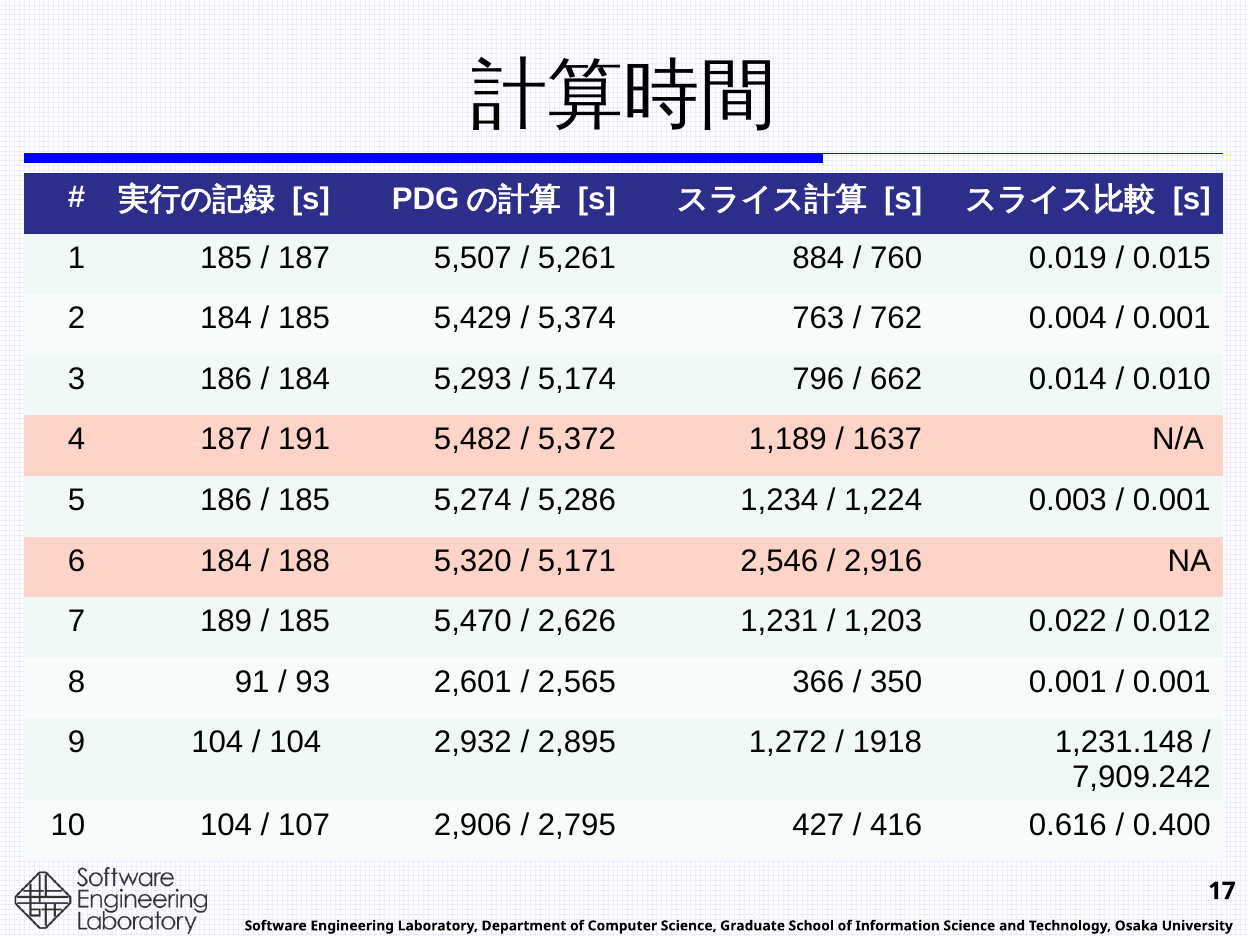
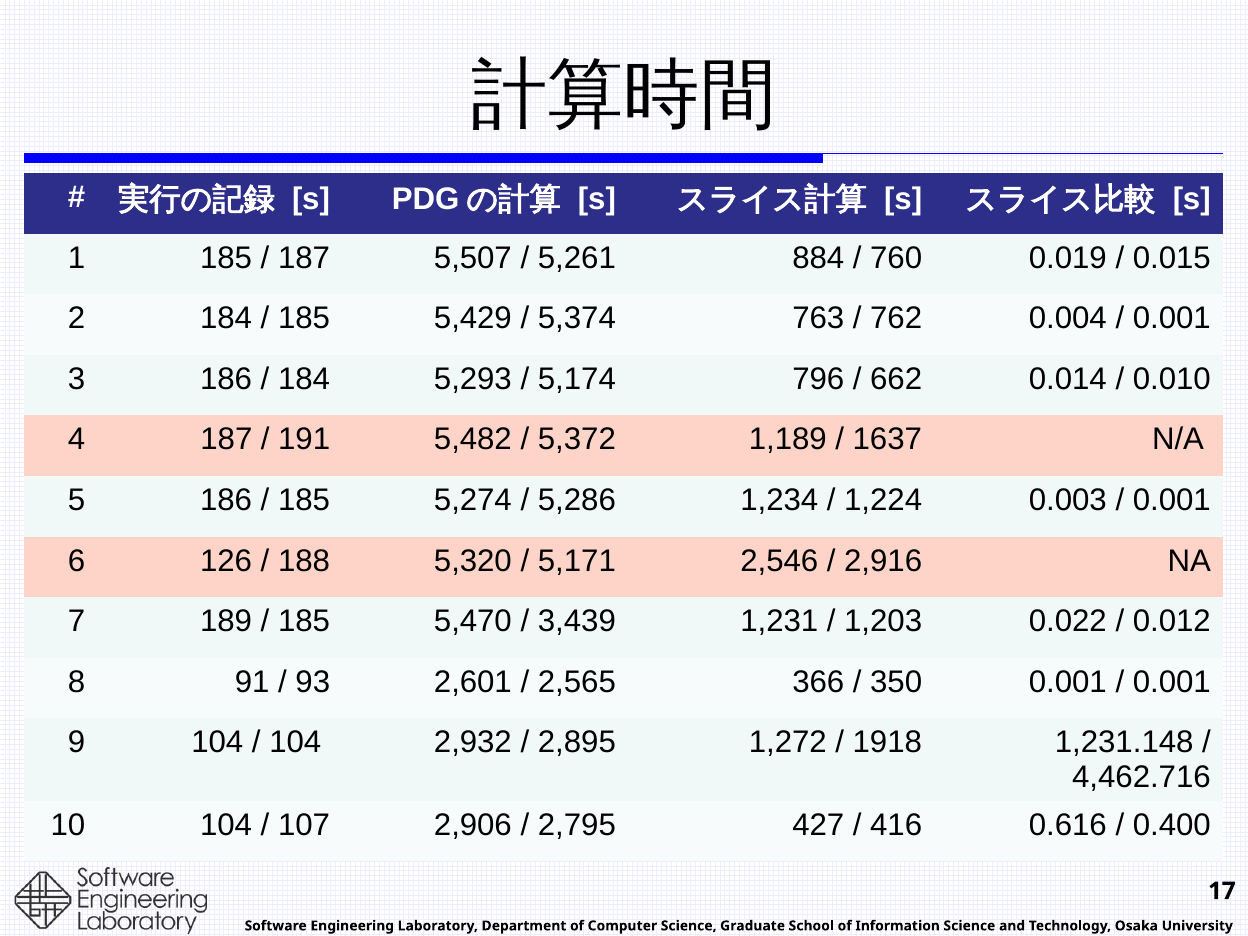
6 184: 184 -> 126 (226, 561)
2,626: 2,626 -> 3,439 (577, 621)
7,909.242: 7,909.242 -> 4,462.716 (1141, 778)
